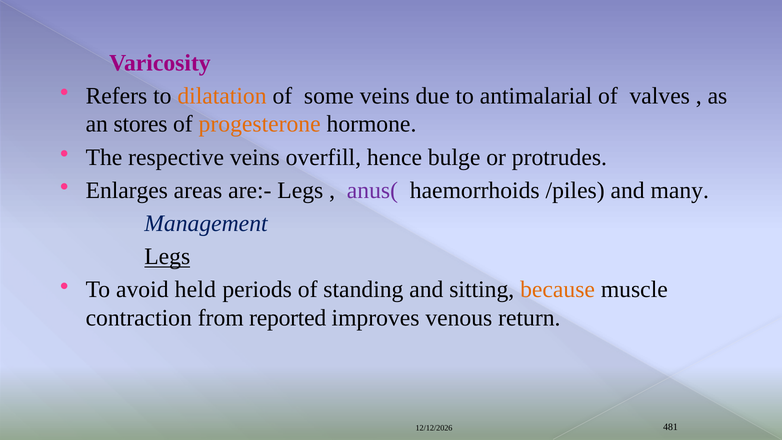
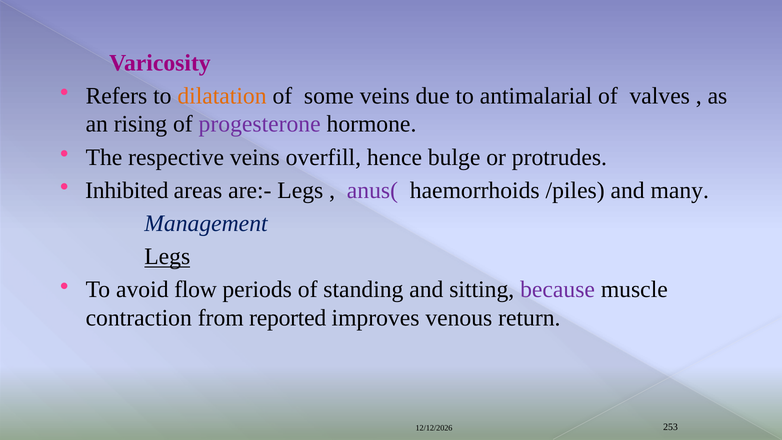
stores: stores -> rising (140, 124)
progesterone colour: orange -> purple (260, 124)
Enlarges: Enlarges -> Inhibited (127, 190)
held: held -> flow (196, 290)
because colour: orange -> purple (558, 290)
481: 481 -> 253 (671, 427)
